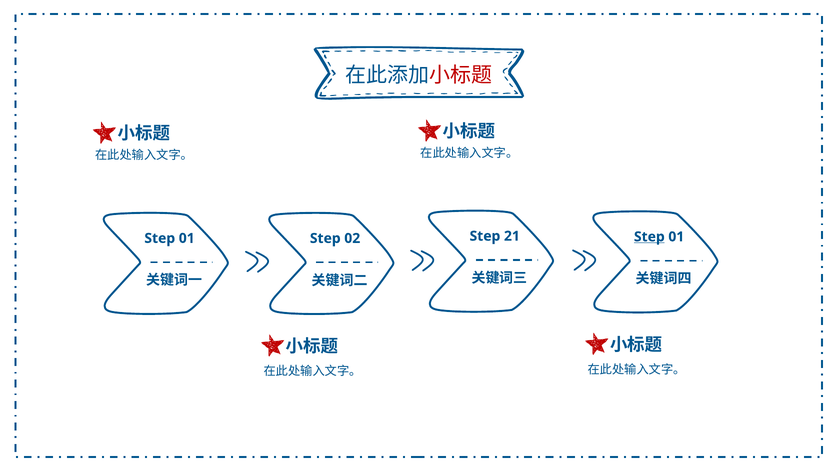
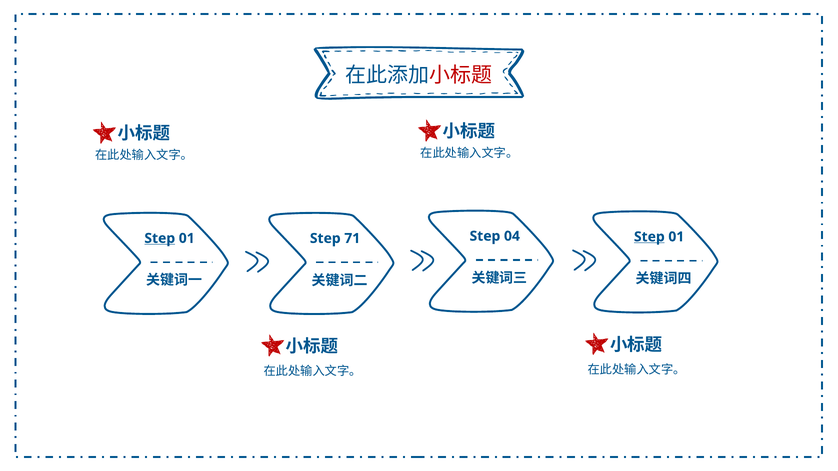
21: 21 -> 04 (512, 236)
Step underline: none -> present (160, 238)
02: 02 -> 71 (352, 239)
